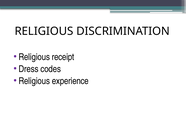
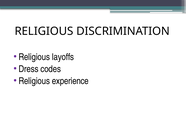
receipt: receipt -> layoffs (63, 57)
